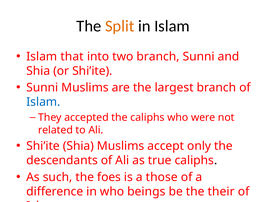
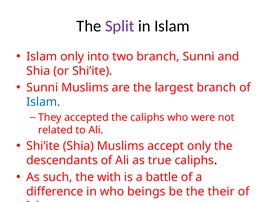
Split colour: orange -> purple (120, 26)
Islam that: that -> only (72, 57)
foes: foes -> with (109, 178)
those: those -> battle (162, 178)
